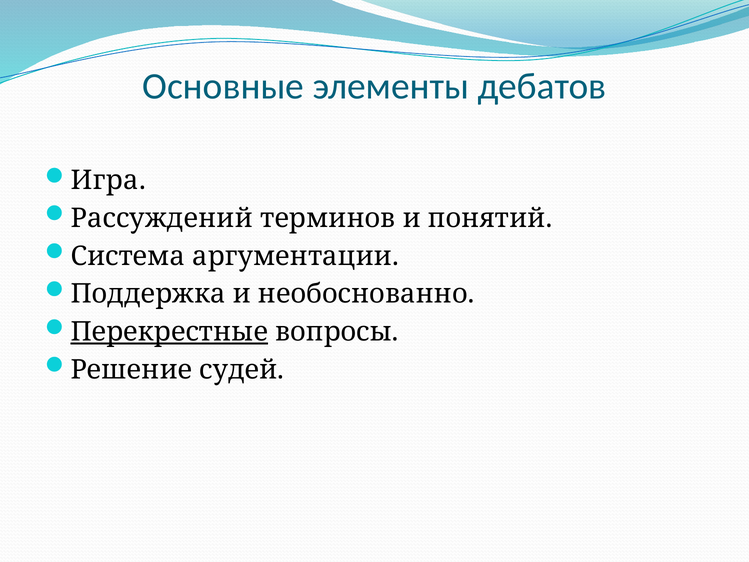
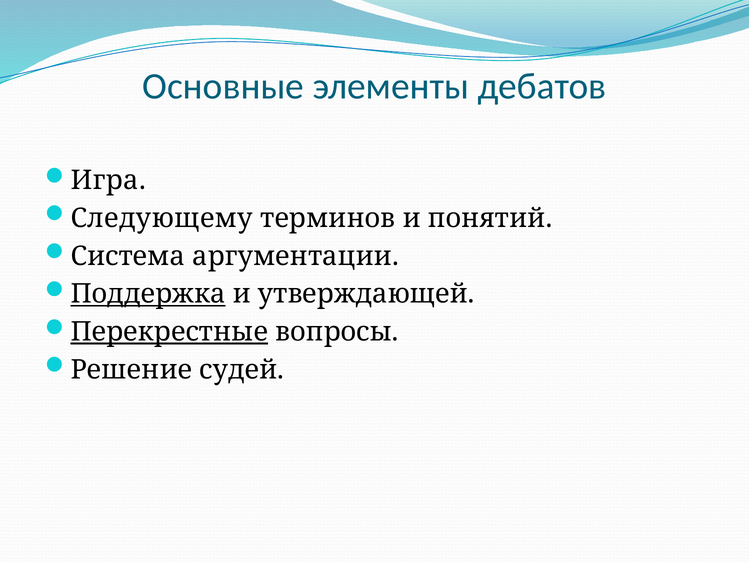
Рассуждений: Рассуждений -> Следующему (162, 218)
Поддержка underline: none -> present (148, 294)
необоснованно: необоснованно -> утверждающей (366, 294)
